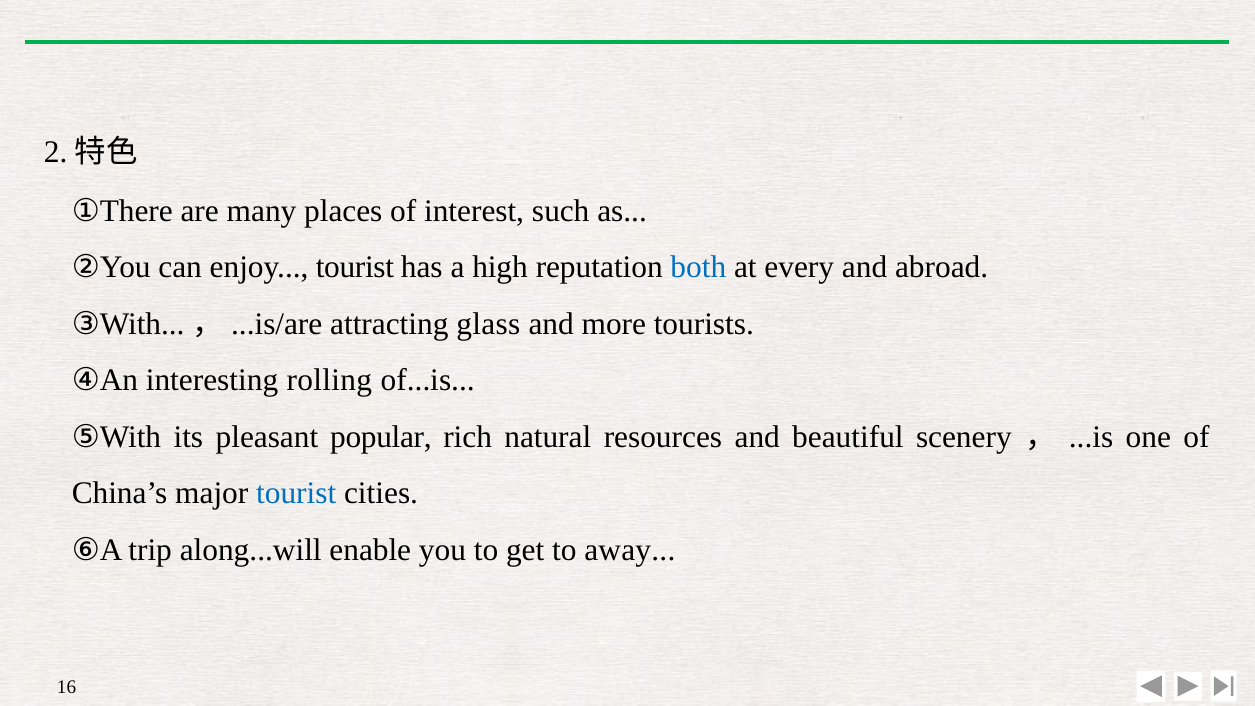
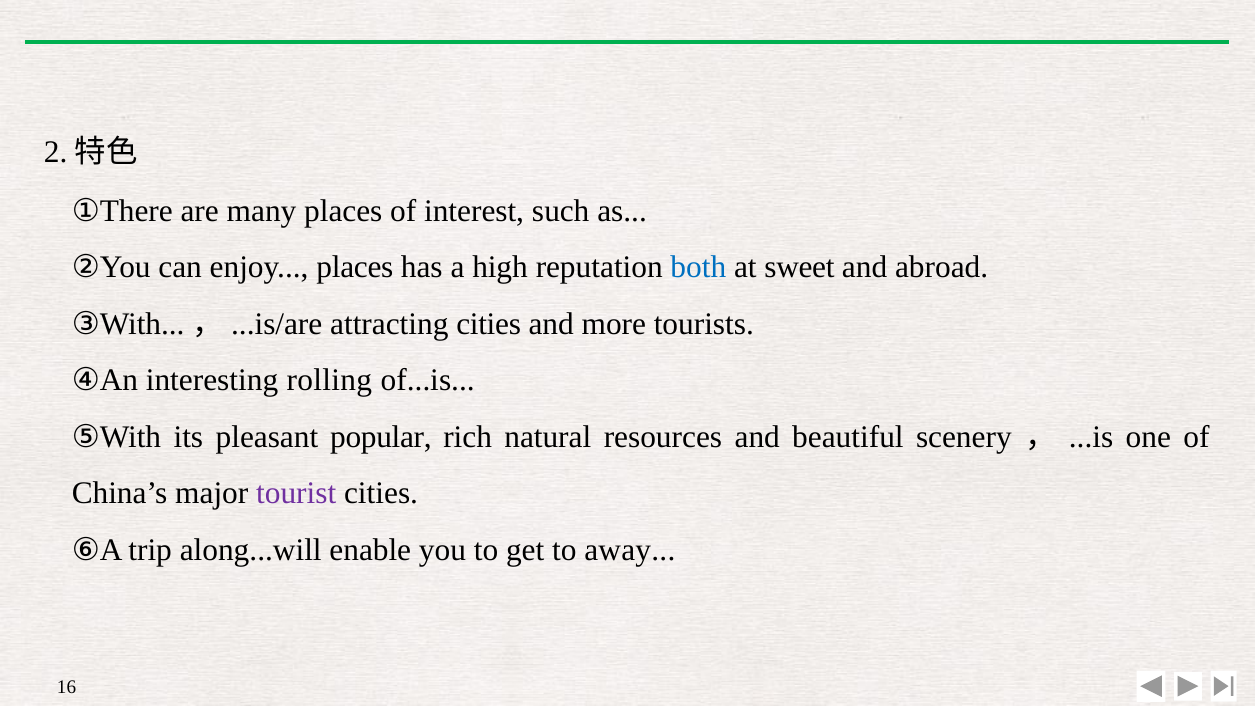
enjoy tourist: tourist -> places (355, 268)
every: every -> sweet (799, 268)
attracting glass: glass -> cities (489, 324)
tourist colour: blue -> purple (296, 493)
